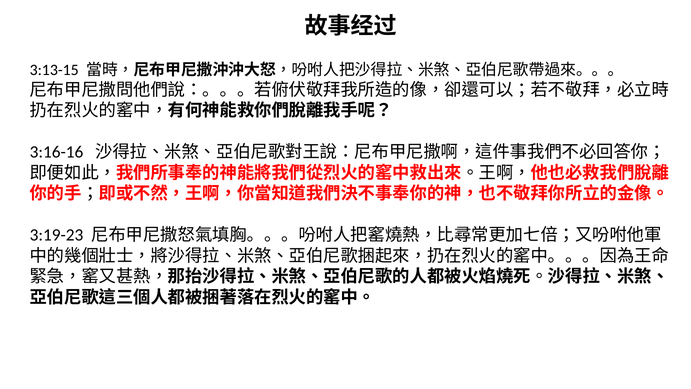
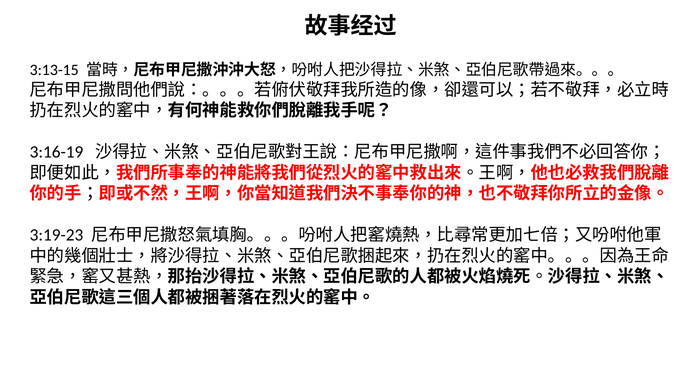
3:16-16: 3:16-16 -> 3:16-19 (57, 152)
